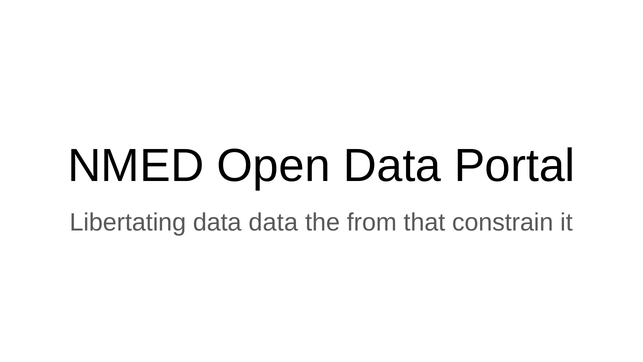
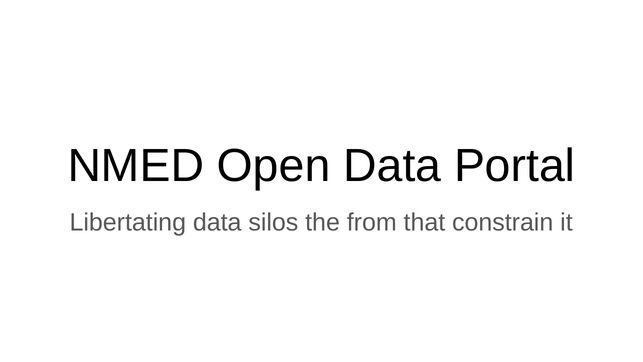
data data: data -> silos (273, 222)
